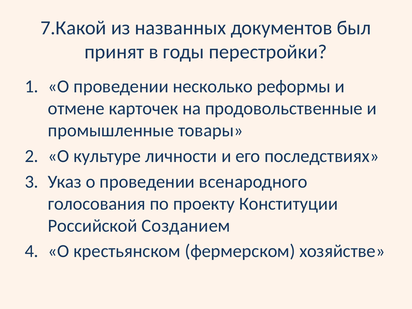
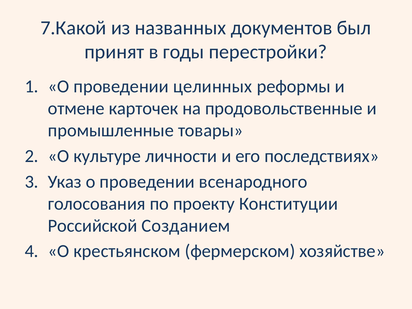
несколько: несколько -> целинных (213, 86)
